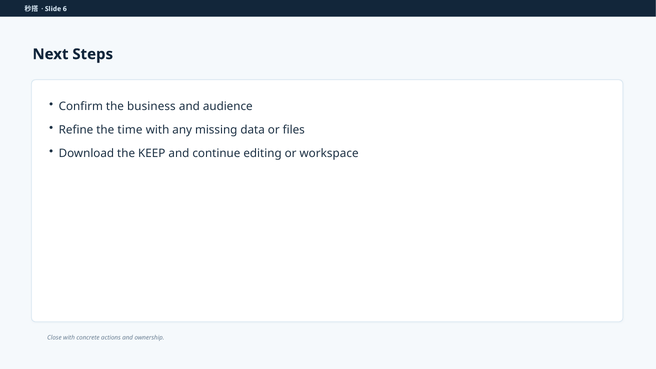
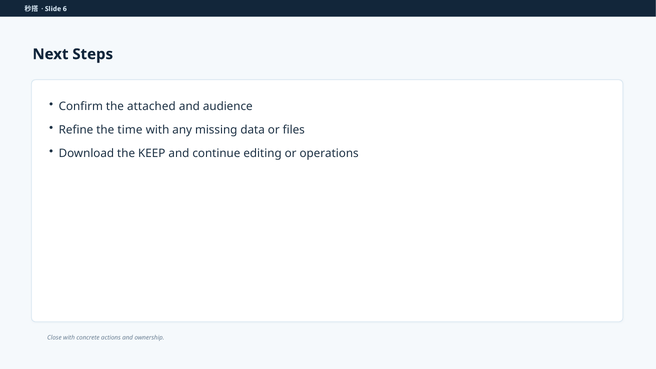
business: business -> attached (151, 106)
workspace: workspace -> operations (329, 153)
